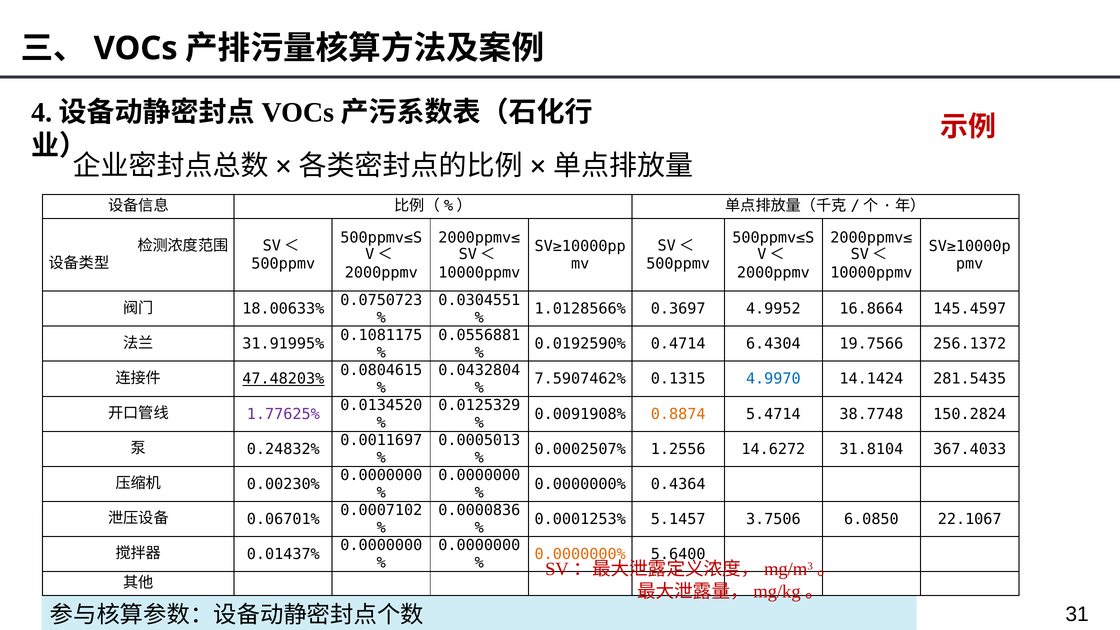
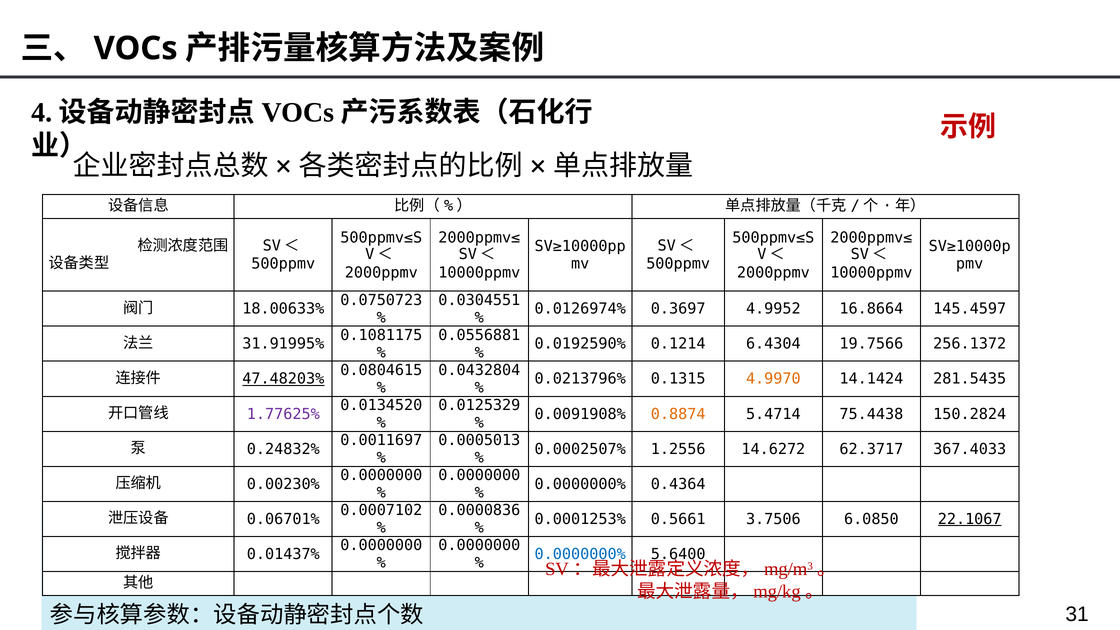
1.0128566%: 1.0128566% -> 0.0126974% (580, 309)
0.4714: 0.4714 -> 0.1214 (678, 344)
7.5907462%: 7.5907462% -> 0.0213796% (580, 379)
4.9970 colour: blue -> orange (773, 379)
38.7748: 38.7748 -> 75.4438 (871, 414)
31.8104: 31.8104 -> 62.3717 (871, 449)
5.1457: 5.1457 -> 0.5661 (678, 519)
22.1067 underline: none -> present (970, 519)
0.0000000% colour: orange -> blue (580, 554)
